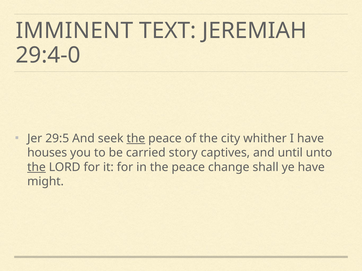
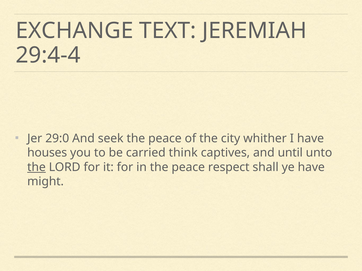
IMMINENT: IMMINENT -> EXCHANGE (74, 31)
29:4-0: 29:4-0 -> 29:4-4 (48, 55)
29:5: 29:5 -> 29:0 (57, 139)
the underline: present -> none (136, 139)
story: story -> think (183, 153)
change: change -> respect (229, 167)
